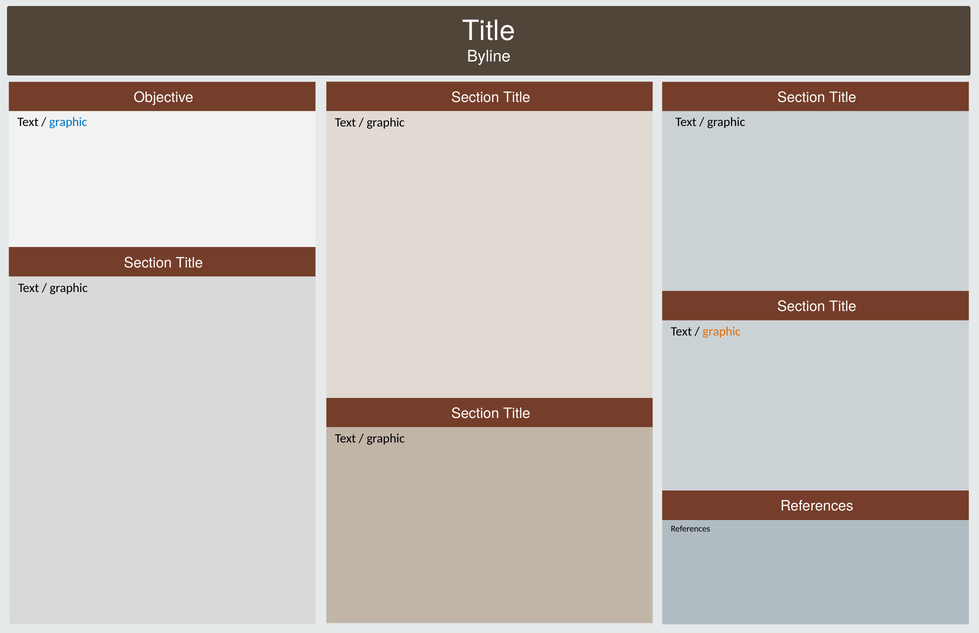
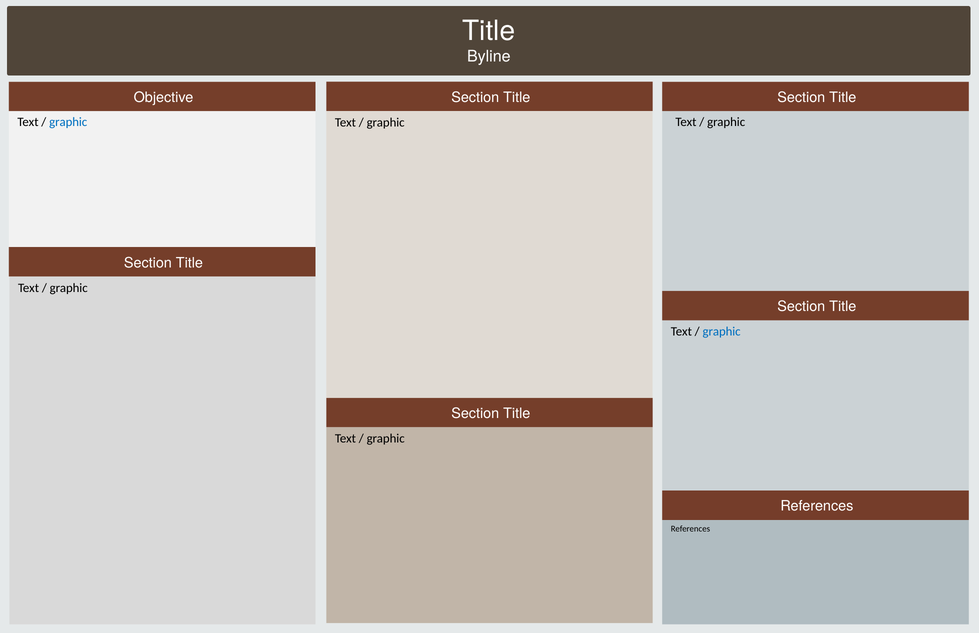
graphic colour: orange -> blue (722, 332)
